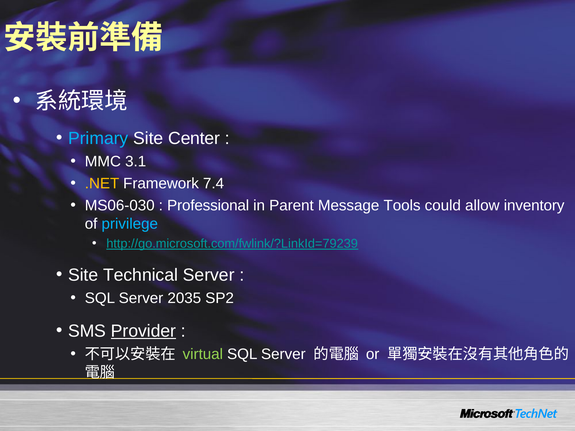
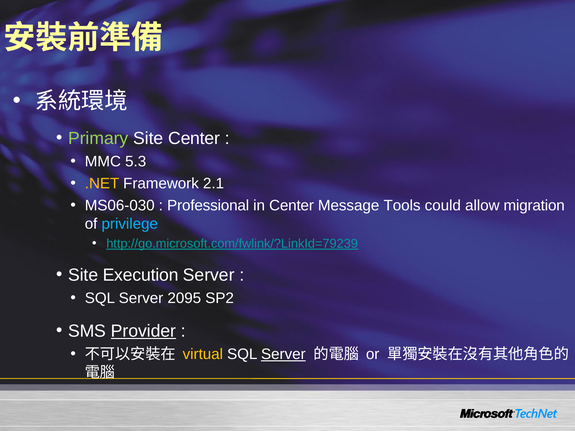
Primary colour: light blue -> light green (98, 138)
3.1: 3.1 -> 5.3 (136, 162)
7.4: 7.4 -> 2.1 (214, 184)
in Parent: Parent -> Center (292, 206)
inventory: inventory -> migration (534, 206)
Technical: Technical -> Execution (141, 275)
2035: 2035 -> 2095 (184, 298)
virtual colour: light green -> yellow (203, 354)
Server underline: none -> present (283, 354)
